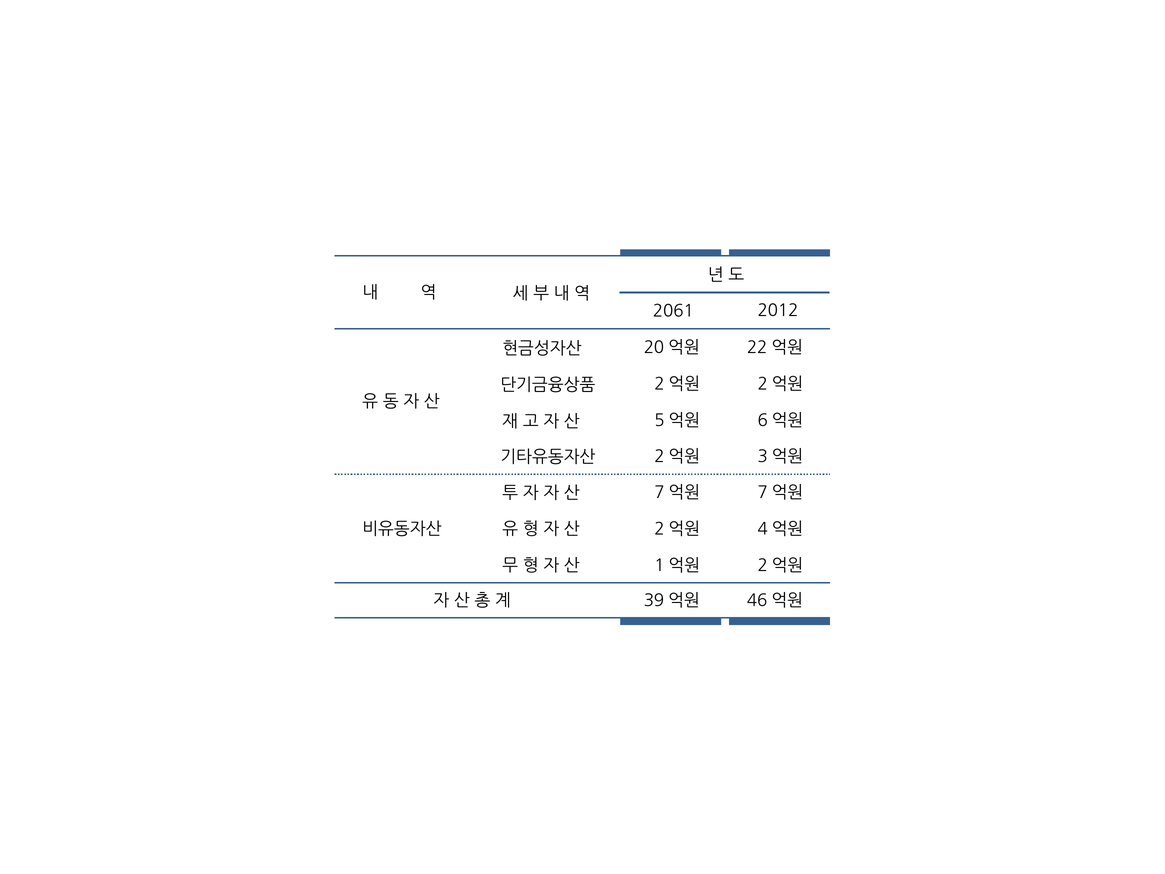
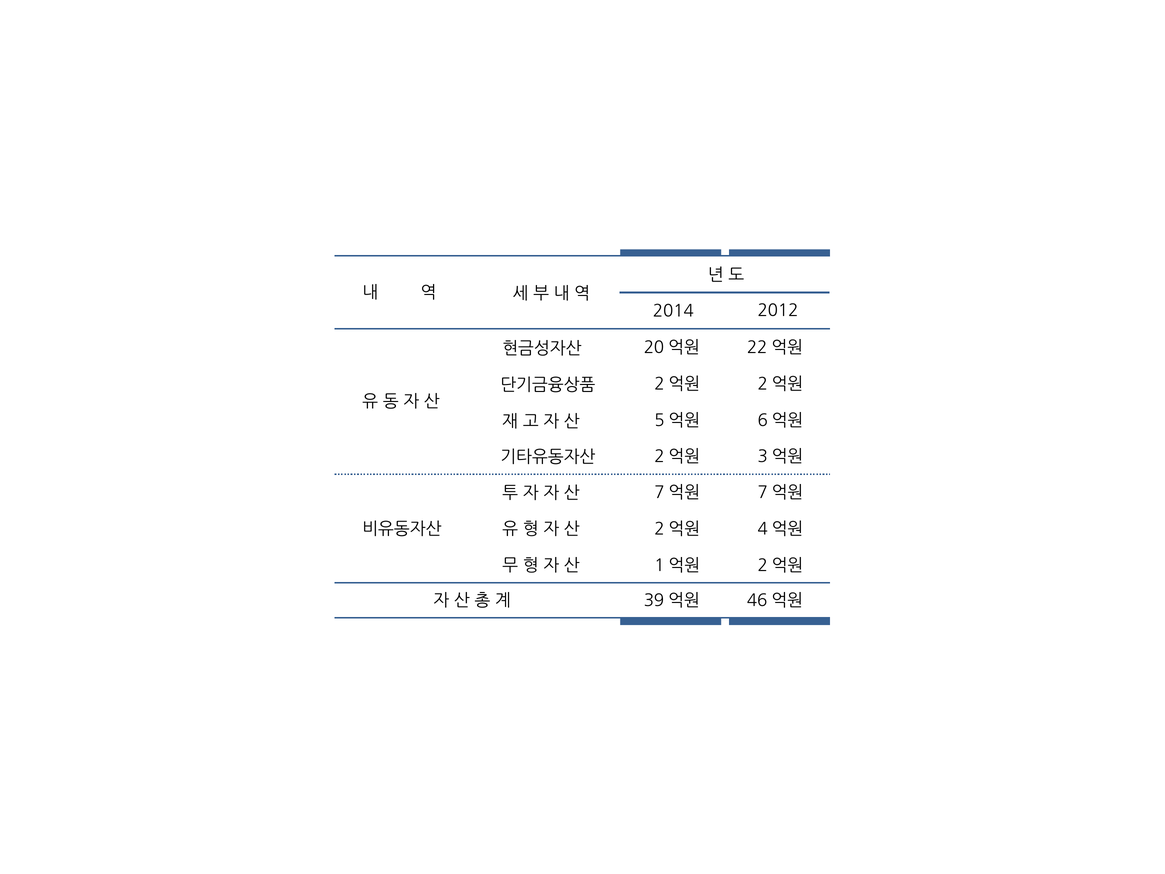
2061: 2061 -> 2014 (673, 311)
